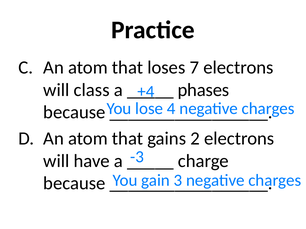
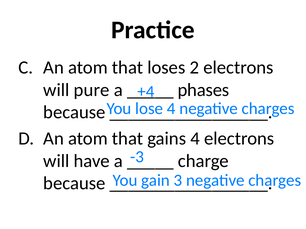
7: 7 -> 2 (194, 68)
class: class -> pure (92, 90)
gains 2: 2 -> 4 (195, 139)
